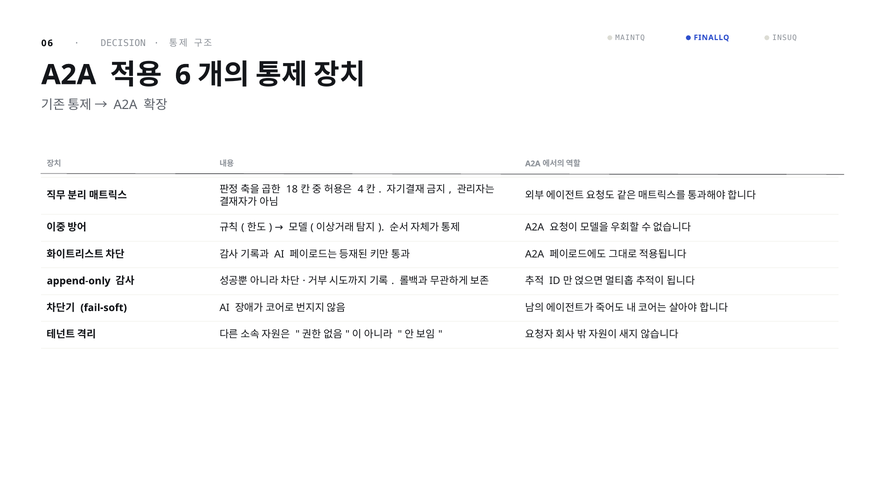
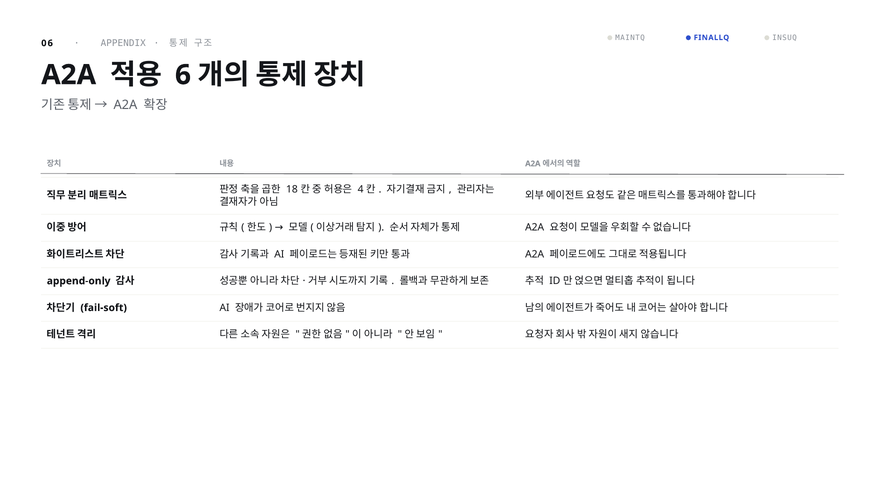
DECISION: DECISION -> APPENDIX (123, 43)
